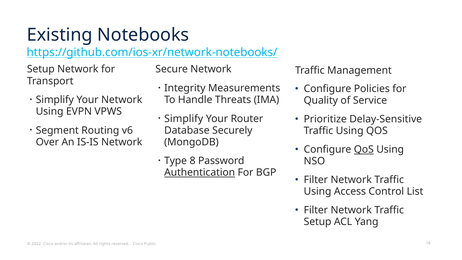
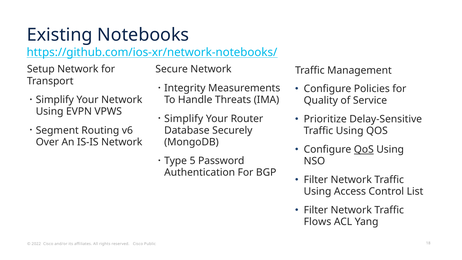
8: 8 -> 5 (193, 161)
Authentication underline: present -> none (200, 172)
Setup: Setup -> Flows (317, 222)
